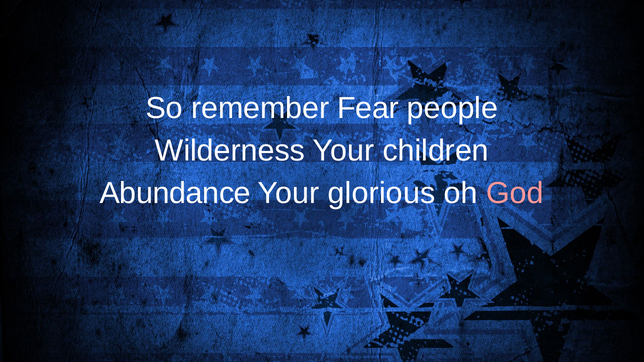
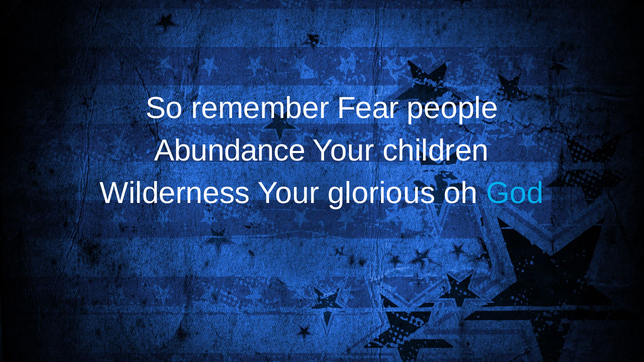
Wilderness: Wilderness -> Abundance (230, 151)
Abundance: Abundance -> Wilderness (175, 193)
God colour: pink -> light blue (515, 193)
